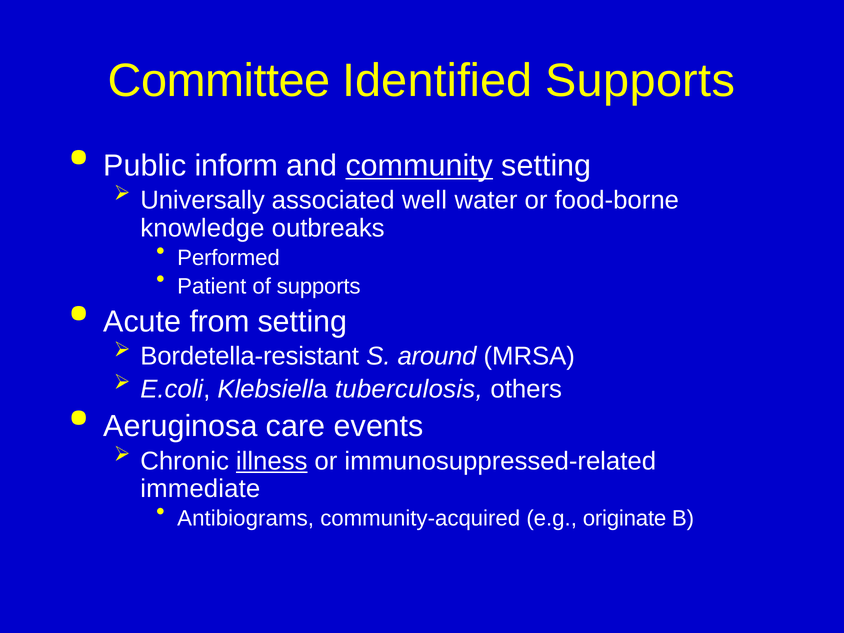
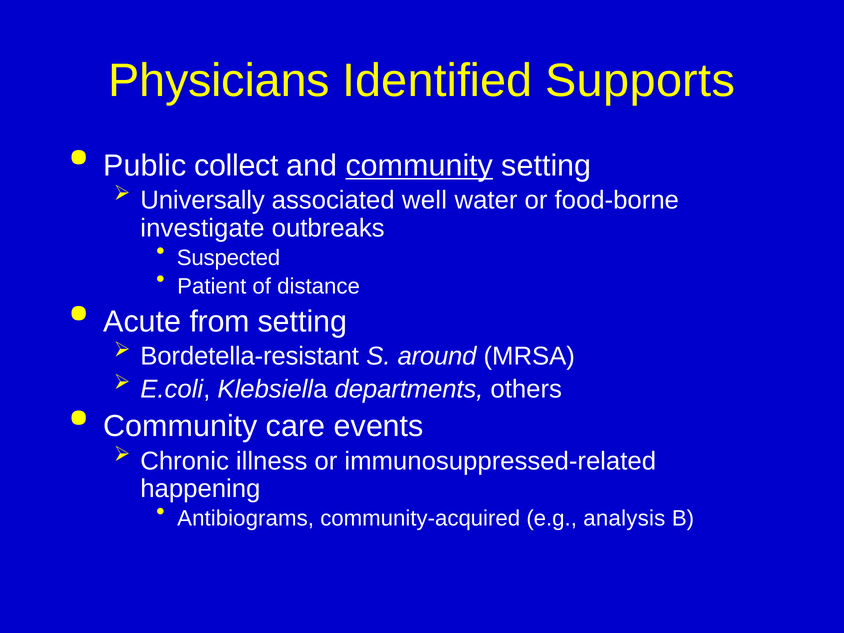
Committee: Committee -> Physicians (219, 81)
inform: inform -> collect (236, 166)
knowledge: knowledge -> investigate (202, 228)
Performed: Performed -> Suspected (229, 258)
of supports: supports -> distance (319, 286)
tuberculosis: tuberculosis -> departments (409, 389)
Aeruginosa: Aeruginosa -> Community (180, 426)
illness underline: present -> none (272, 461)
immediate: immediate -> happening (200, 489)
originate: originate -> analysis (624, 519)
